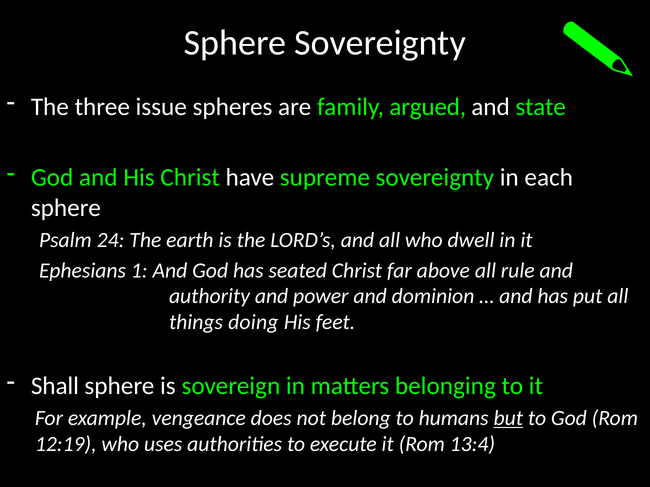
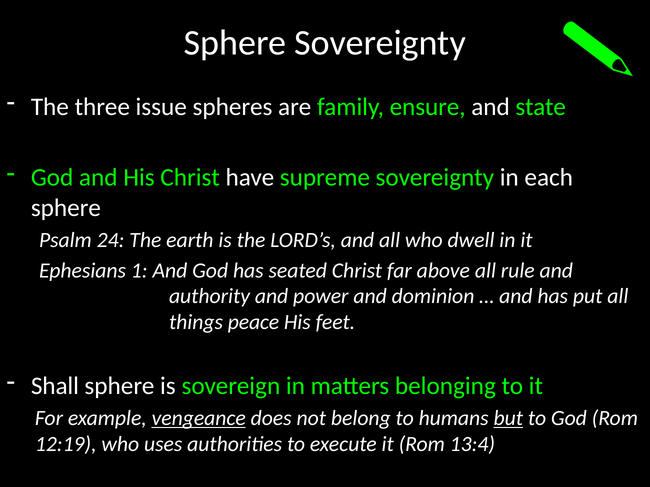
argued: argued -> ensure (428, 107)
doing: doing -> peace (254, 323)
vengeance underline: none -> present (199, 419)
